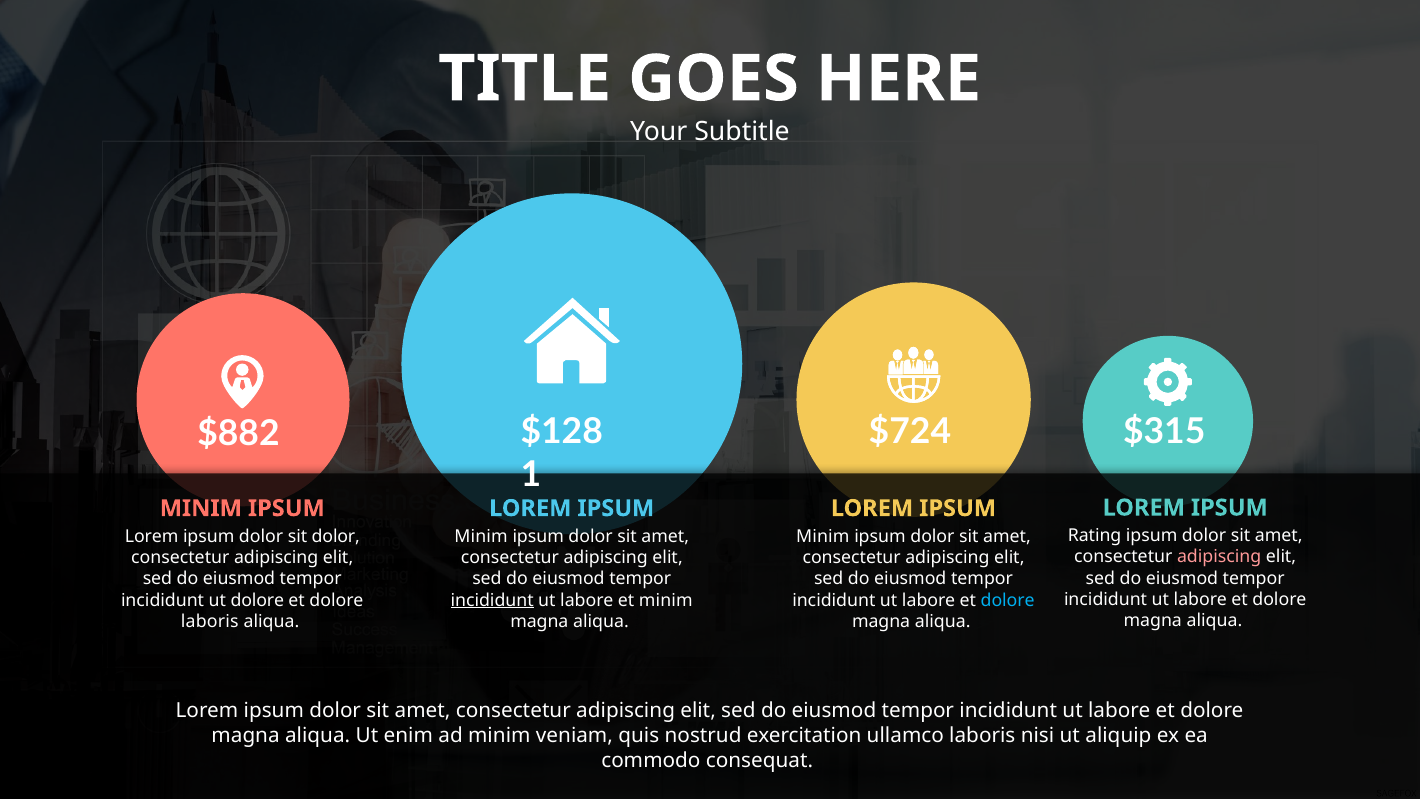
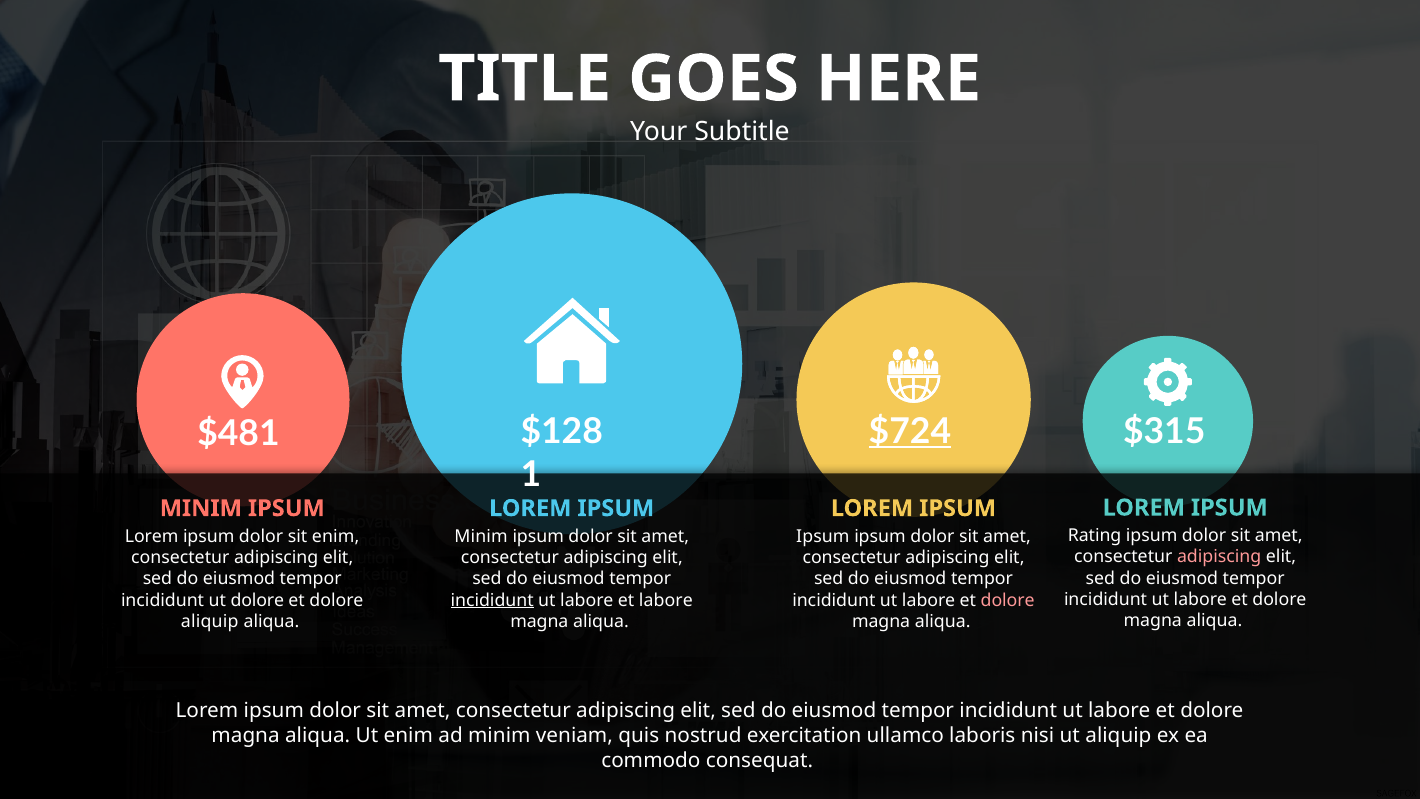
$724 underline: none -> present (910, 432)
$882: $882 -> $481 (238, 433)
sit dolor: dolor -> enim (336, 536)
Minim: Minim -> Ipsum (823, 536)
et minim: minim -> labore (666, 600)
dolore colour: light blue -> pink (1008, 600)
laboris: laboris -> aliquip (210, 621)
